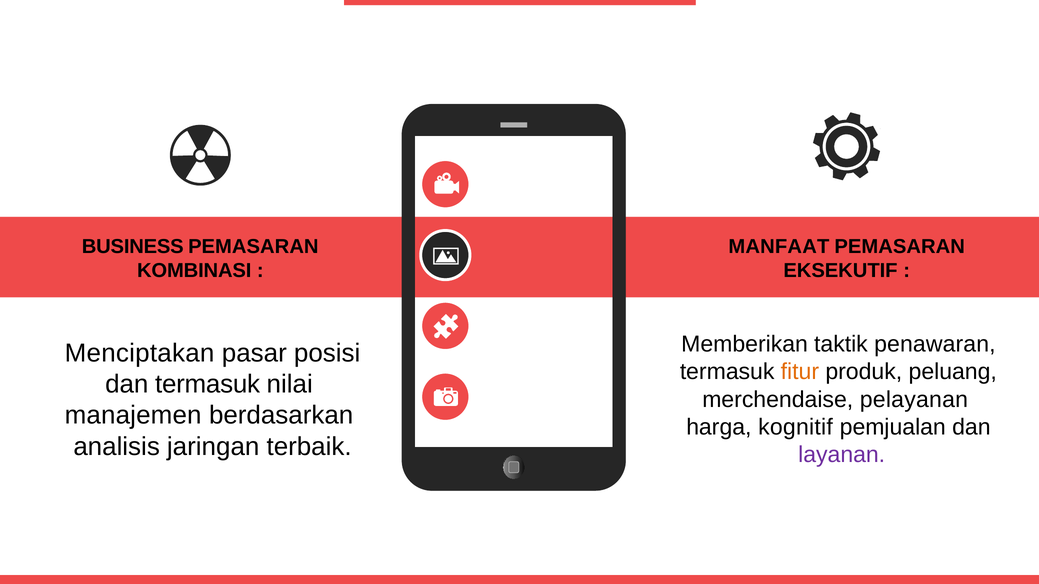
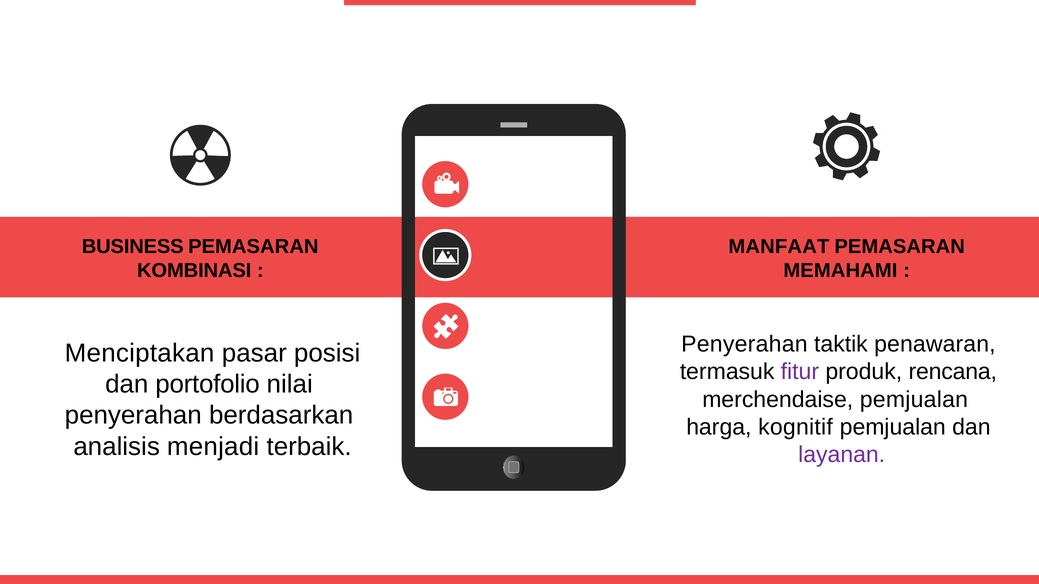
EKSEKUTIF: EKSEKUTIF -> MEMAHAMI (840, 271)
Memberikan: Memberikan -> Penyerahan (744, 344)
fitur colour: orange -> purple (800, 372)
peluang: peluang -> rencana (953, 372)
dan termasuk: termasuk -> portofolio (208, 384)
merchendaise pelayanan: pelayanan -> pemjualan (914, 400)
manajemen: manajemen -> penyerahan (133, 416)
jaringan: jaringan -> menjadi (213, 447)
